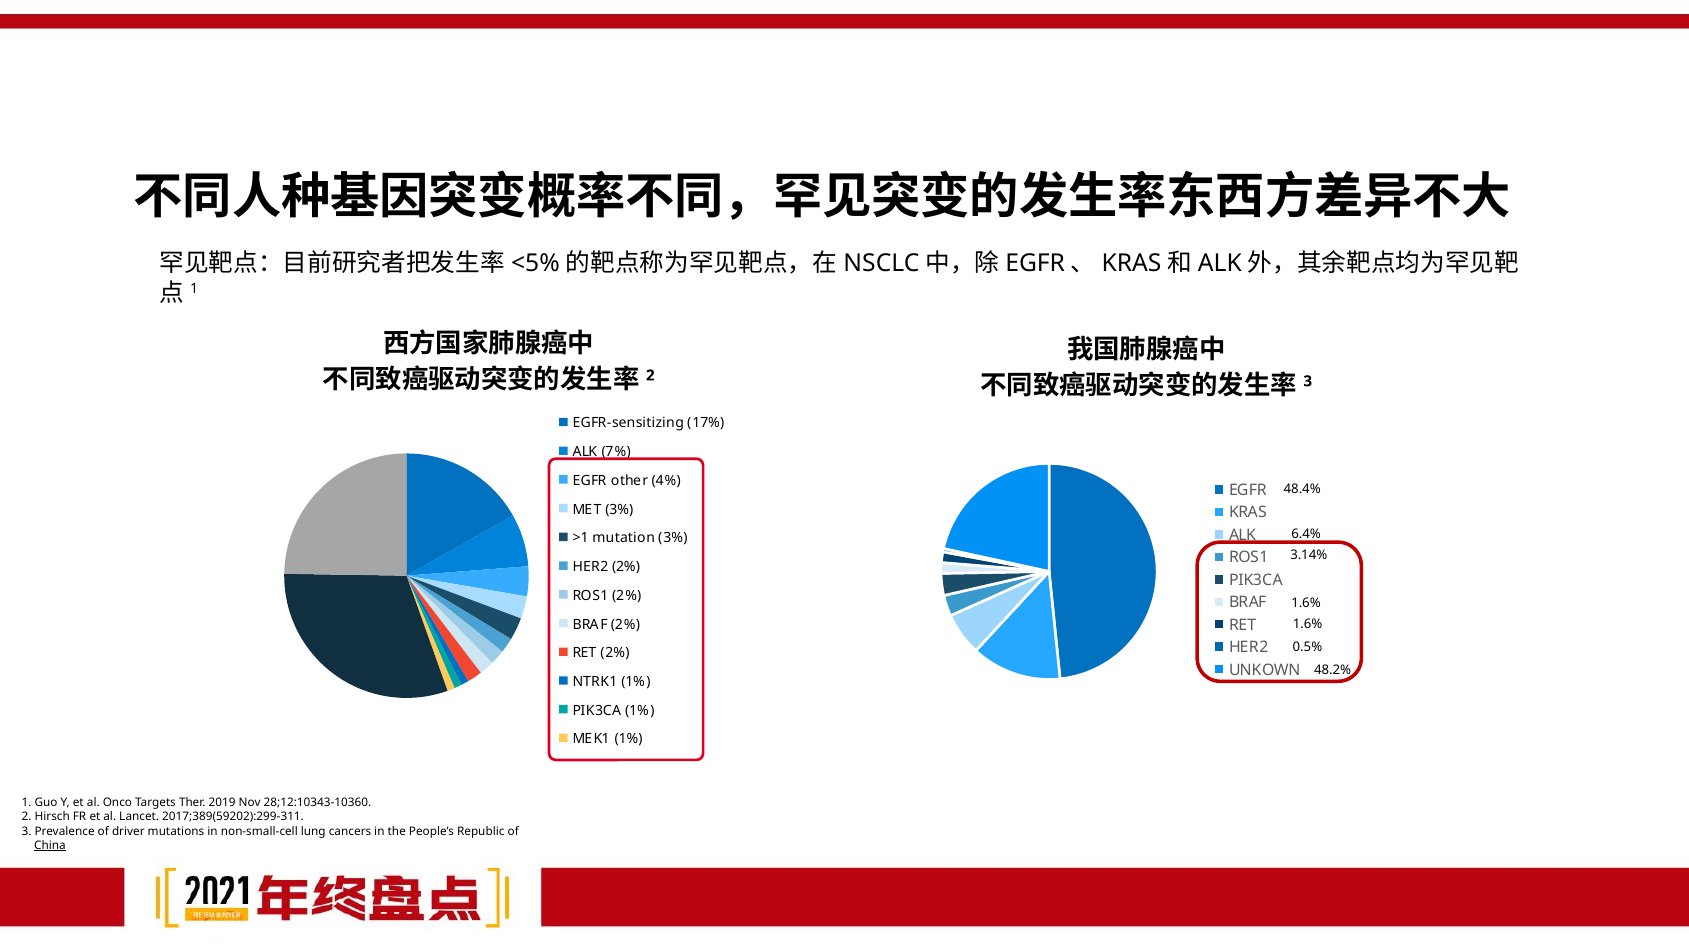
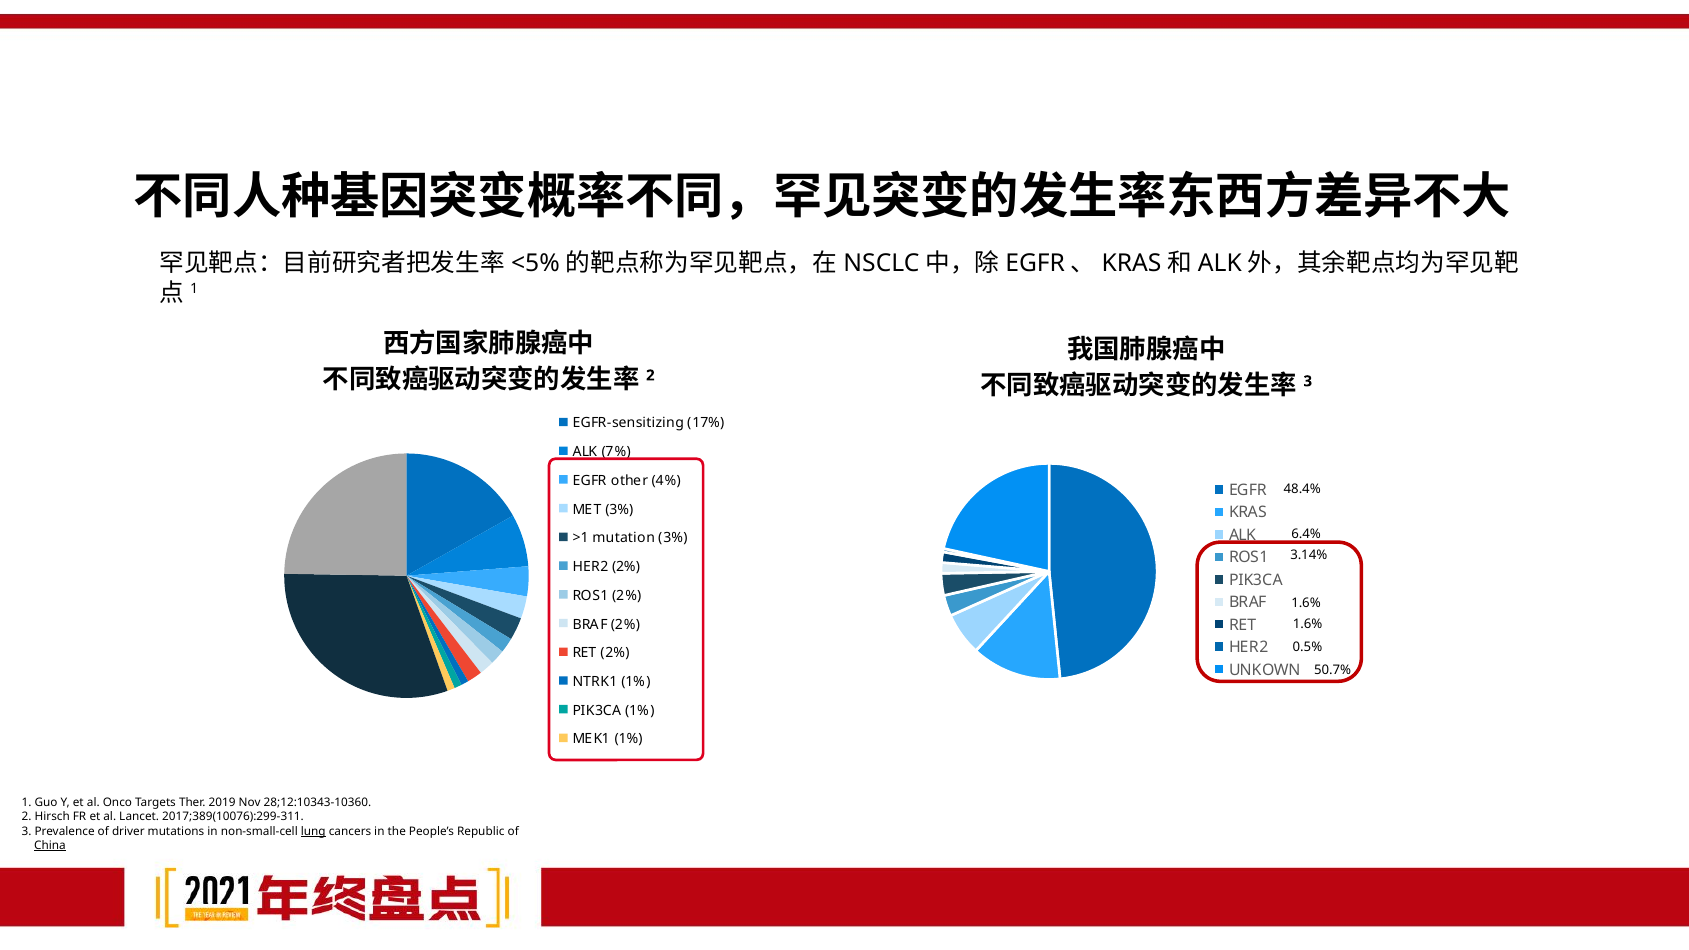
48.2%: 48.2% -> 50.7% (1333, 670)
2017;389(59202):299-311: 2017;389(59202):299-311 -> 2017;389(10076):299-311 (233, 817)
lung underline: none -> present (313, 831)
